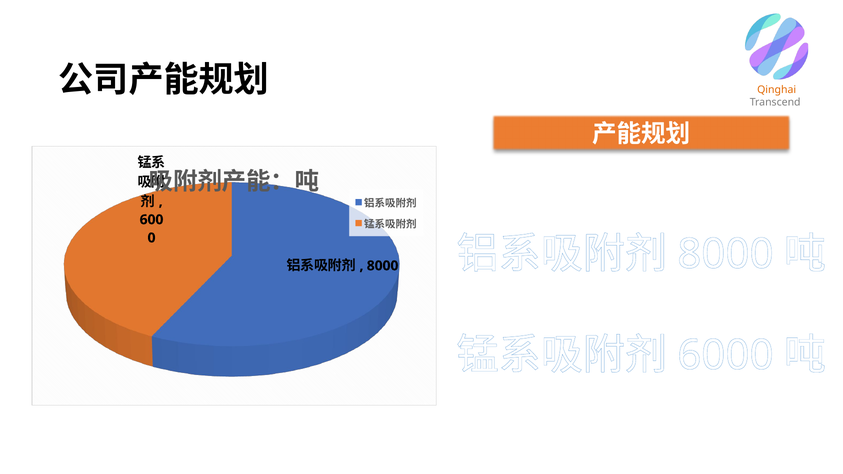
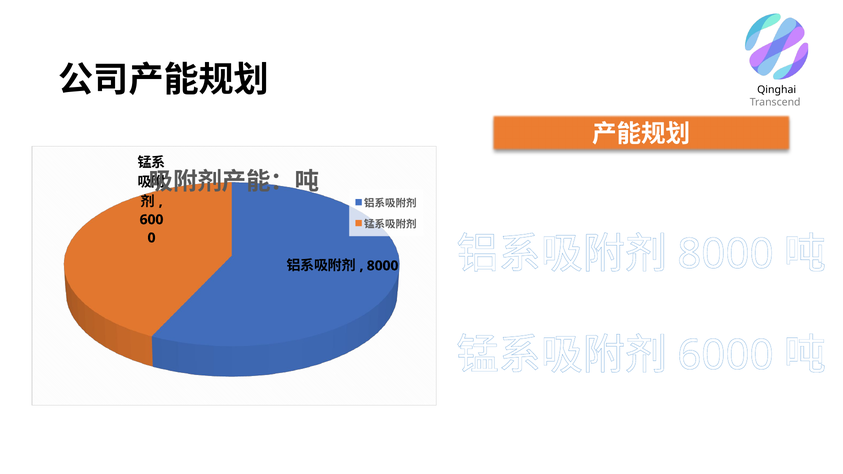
Qinghai colour: orange -> black (777, 90)
